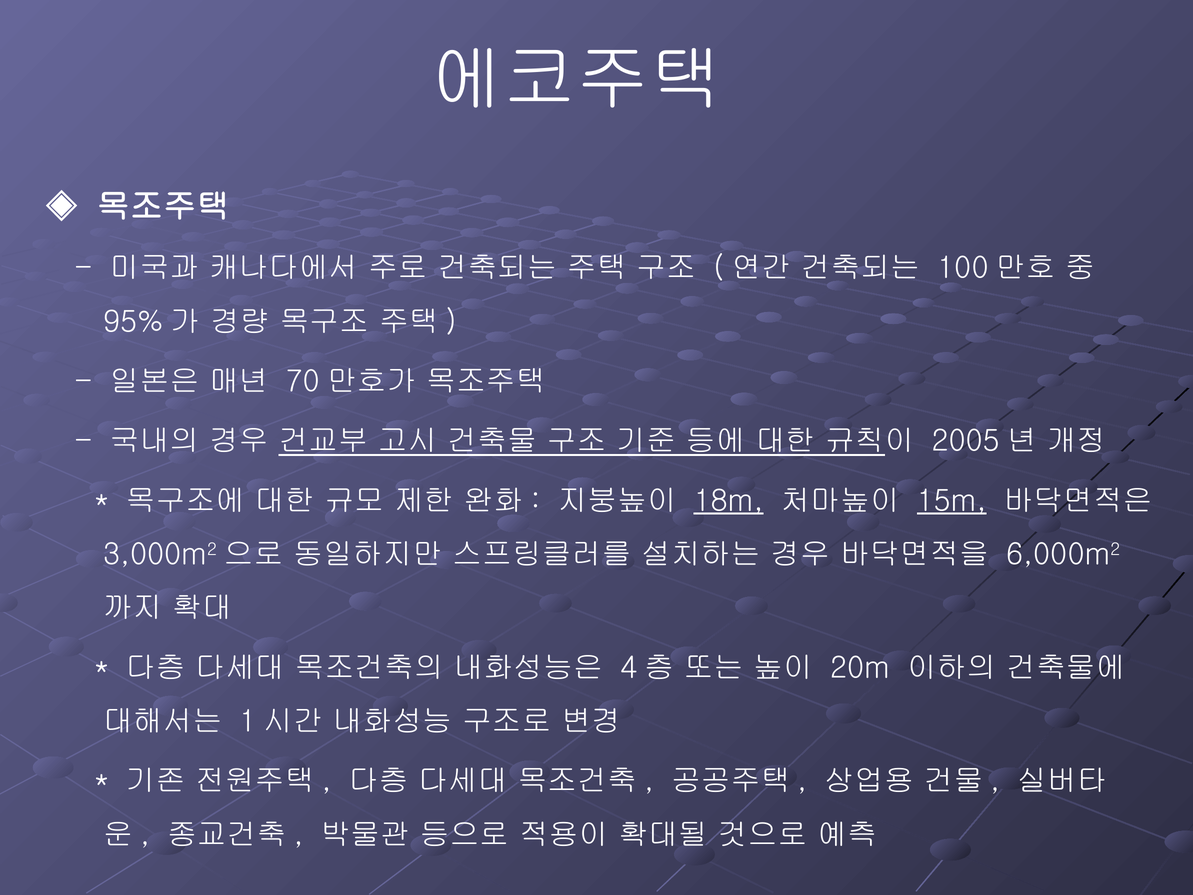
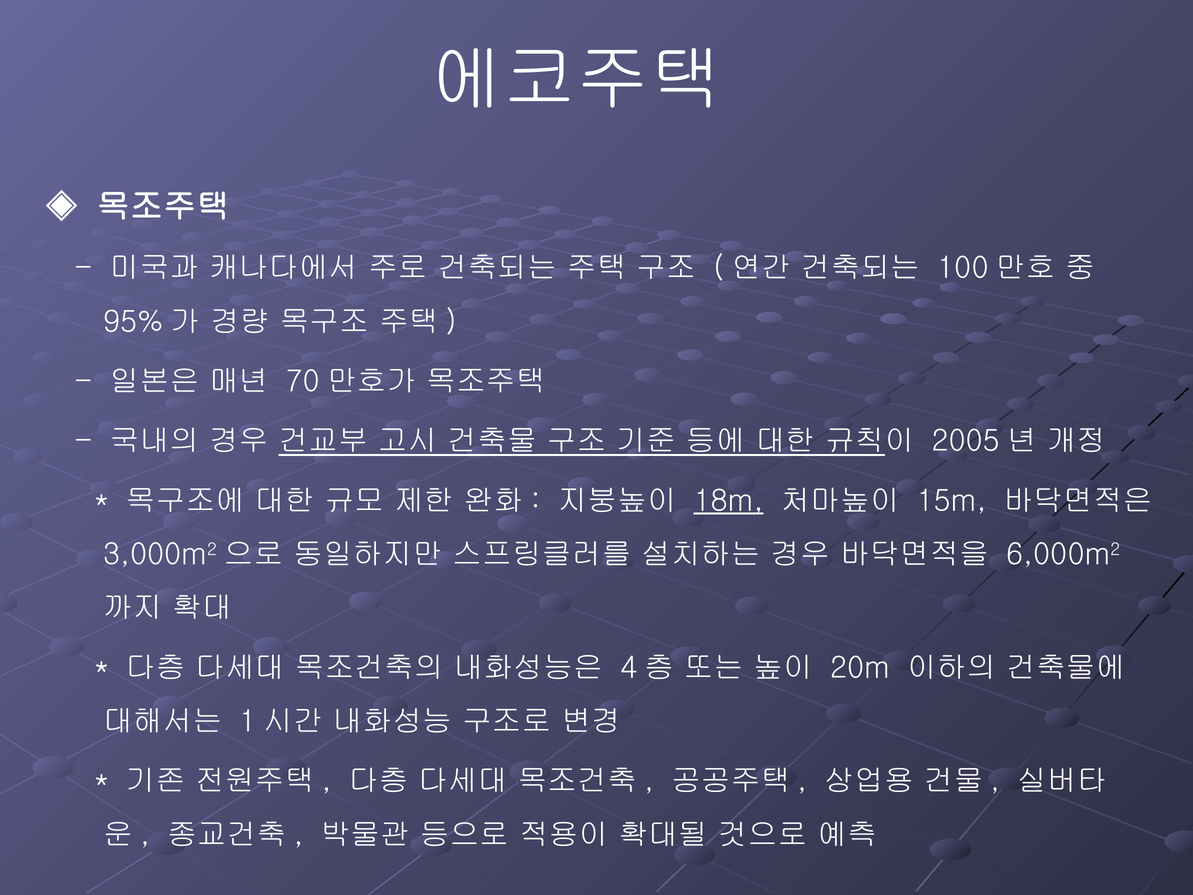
15m underline: present -> none (952, 501)
